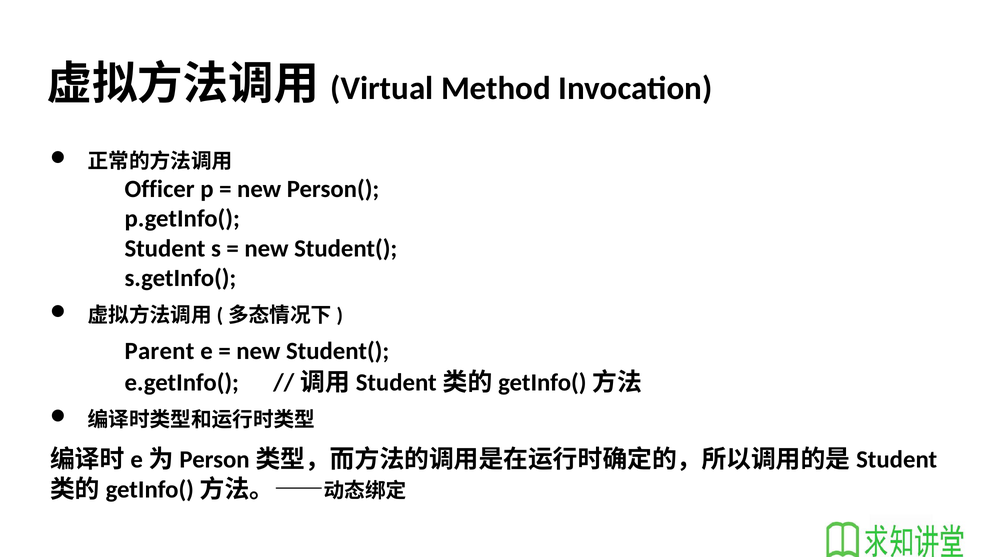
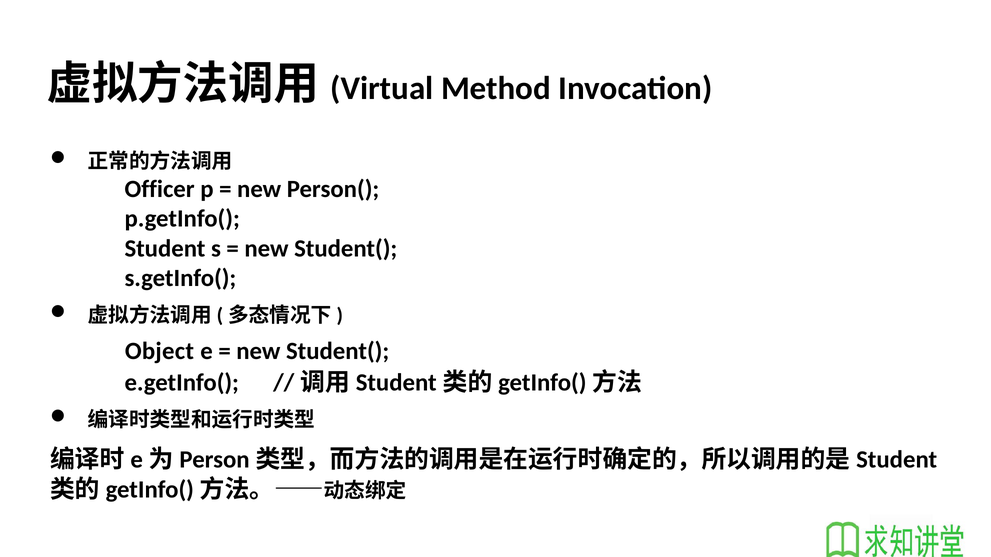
Parent: Parent -> Object (159, 351)
